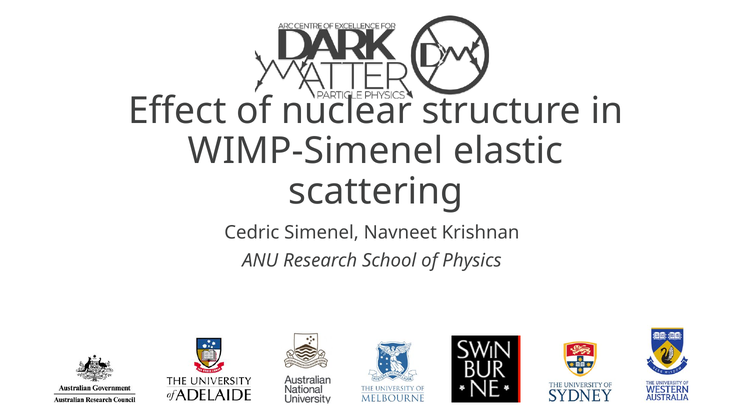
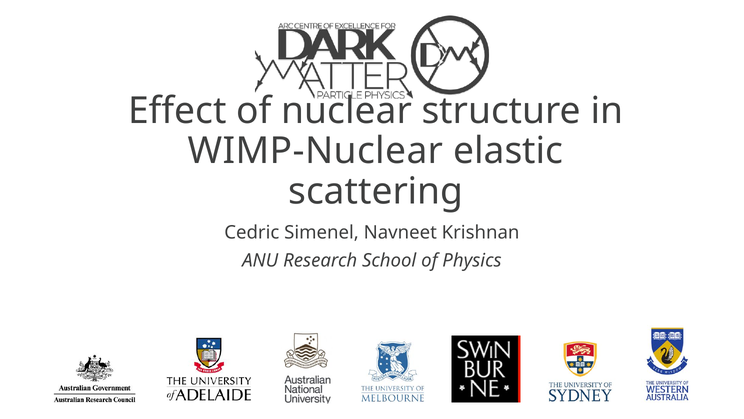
WIMP-Simenel: WIMP-Simenel -> WIMP-Nuclear (316, 151)
